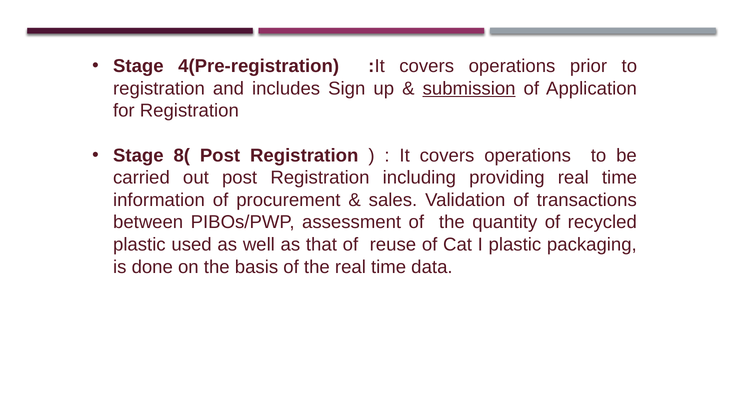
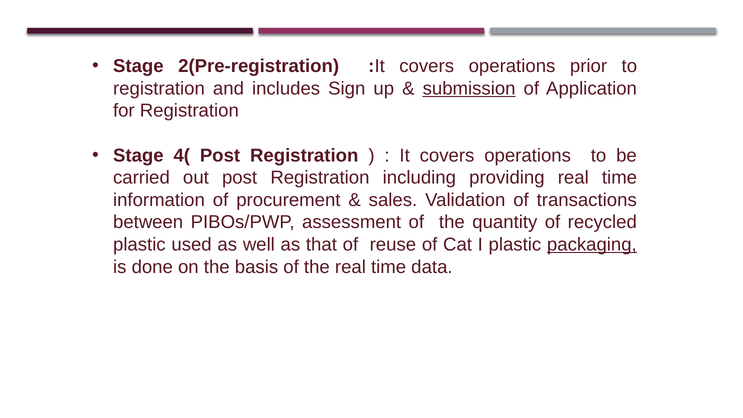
4(Pre-registration: 4(Pre-registration -> 2(Pre-registration (259, 66)
8(: 8( -> 4( (182, 155)
packaging underline: none -> present (592, 245)
